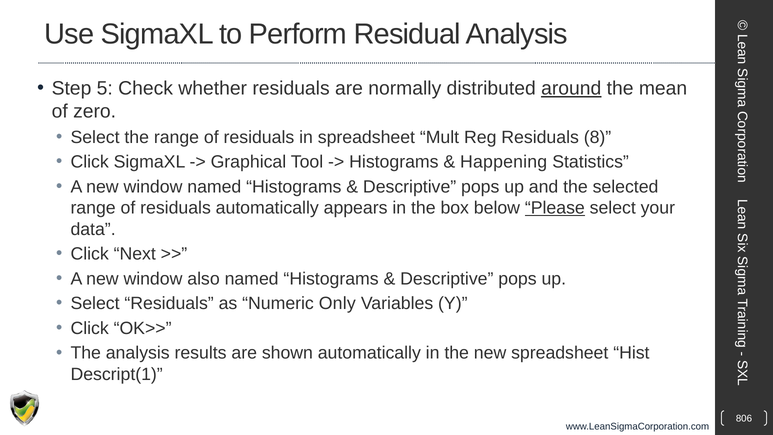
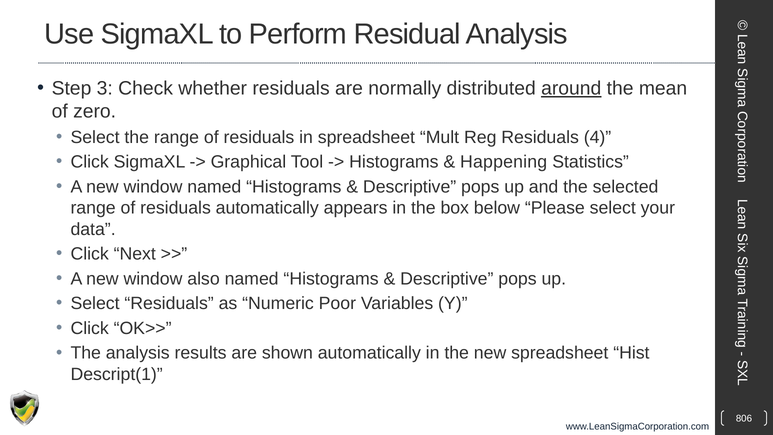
5: 5 -> 3 (105, 88)
8: 8 -> 4 (598, 137)
Please underline: present -> none (555, 208)
Only: Only -> Poor (337, 303)
